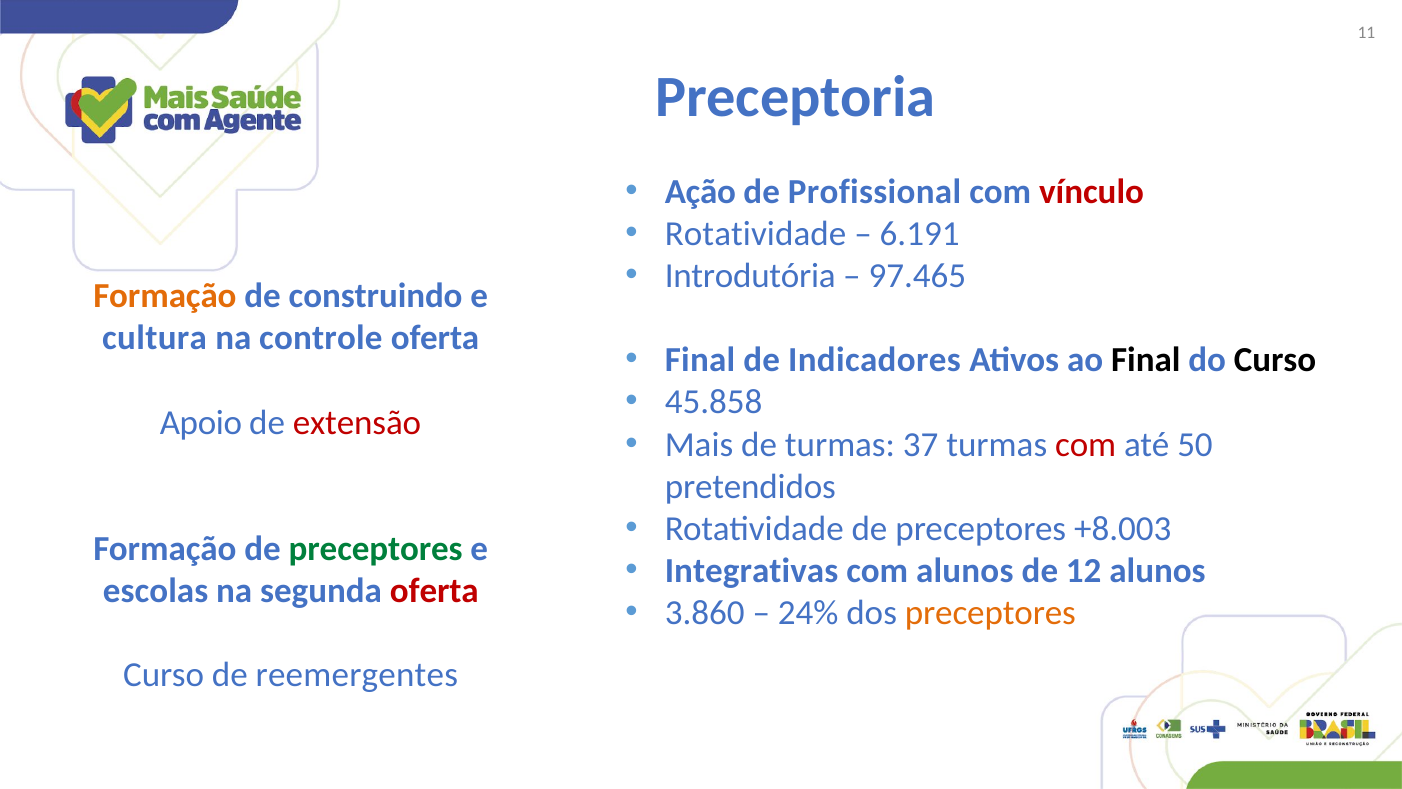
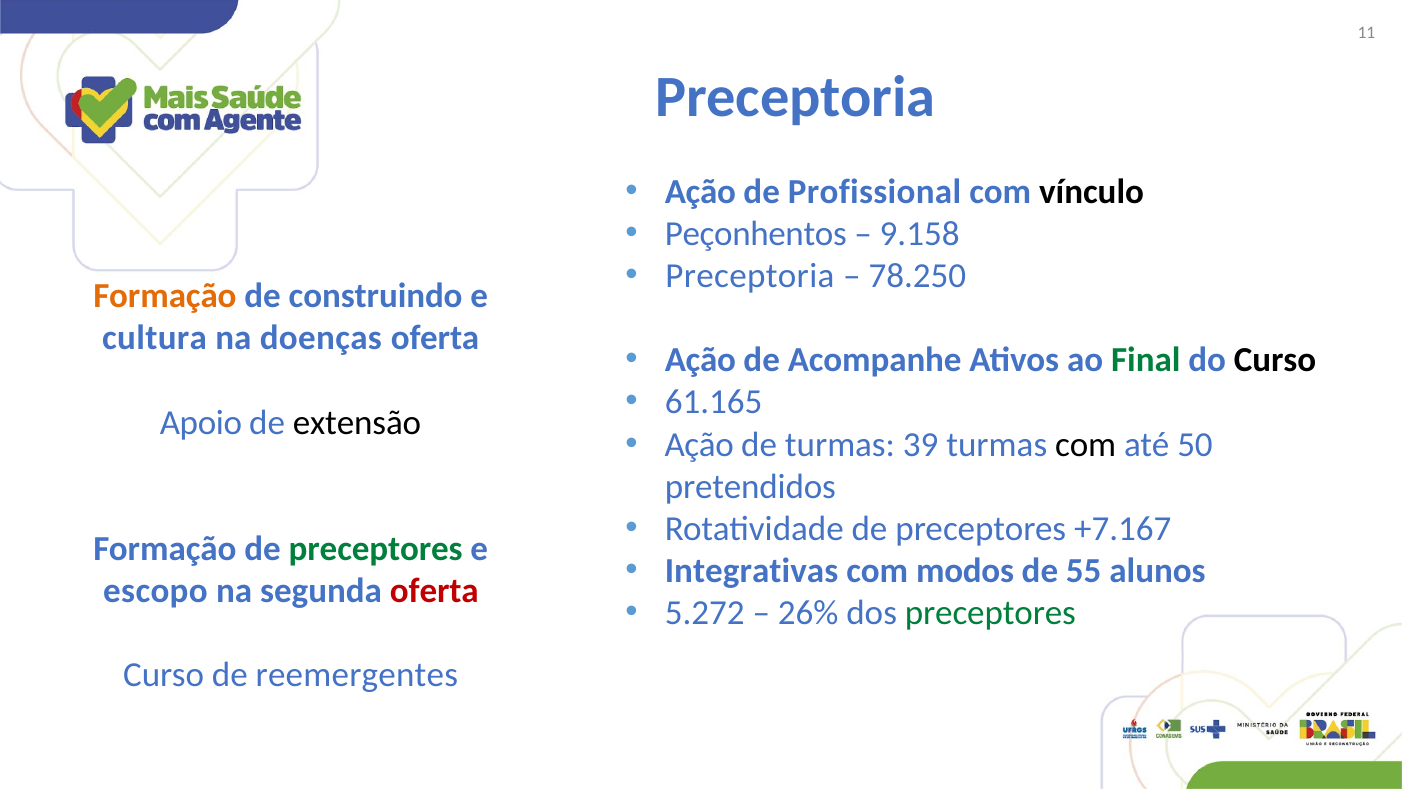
vínculo colour: red -> black (1092, 192)
Rotatividade: Rotatividade -> Peçonhentos (756, 234)
6.191: 6.191 -> 9.158 (920, 234)
Introdutória: Introdutória -> Preceptoria (750, 276)
97.465: 97.465 -> 78.250 (917, 276)
controle: controle -> doenças (321, 338)
Final: Final -> Ação (700, 360)
Indicadores: Indicadores -> Acompanhe (875, 360)
Final colour: black -> green (1146, 360)
45.858: 45.858 -> 61.165 (714, 402)
extensão colour: red -> black (357, 422)
Mais: Mais -> Ação (699, 444)
37: 37 -> 39 (921, 444)
com colour: red -> black (1086, 444)
+8.003: +8.003 -> +7.167 (1123, 528)
com alunos: alunos -> modos (965, 570)
12: 12 -> 55 (1084, 570)
escolas: escolas -> escopo (155, 591)
3.860: 3.860 -> 5.272 (705, 612)
24%: 24% -> 26% (808, 612)
preceptores colour: orange -> green (990, 612)
